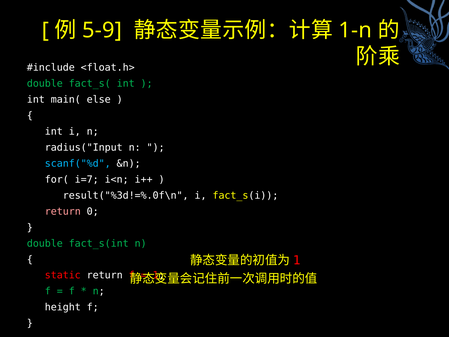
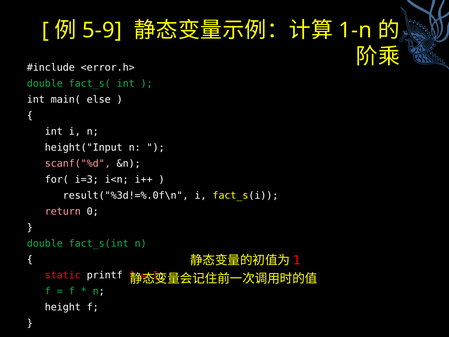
<float.h>: <float.h> -> <error.h> (108, 68)
radius("Input: radius("Input -> height("Input (84, 147)
scanf("%d colour: light blue -> pink (78, 163)
i=7: i=7 -> i=3 (87, 179)
static return: return -> printf (105, 275)
